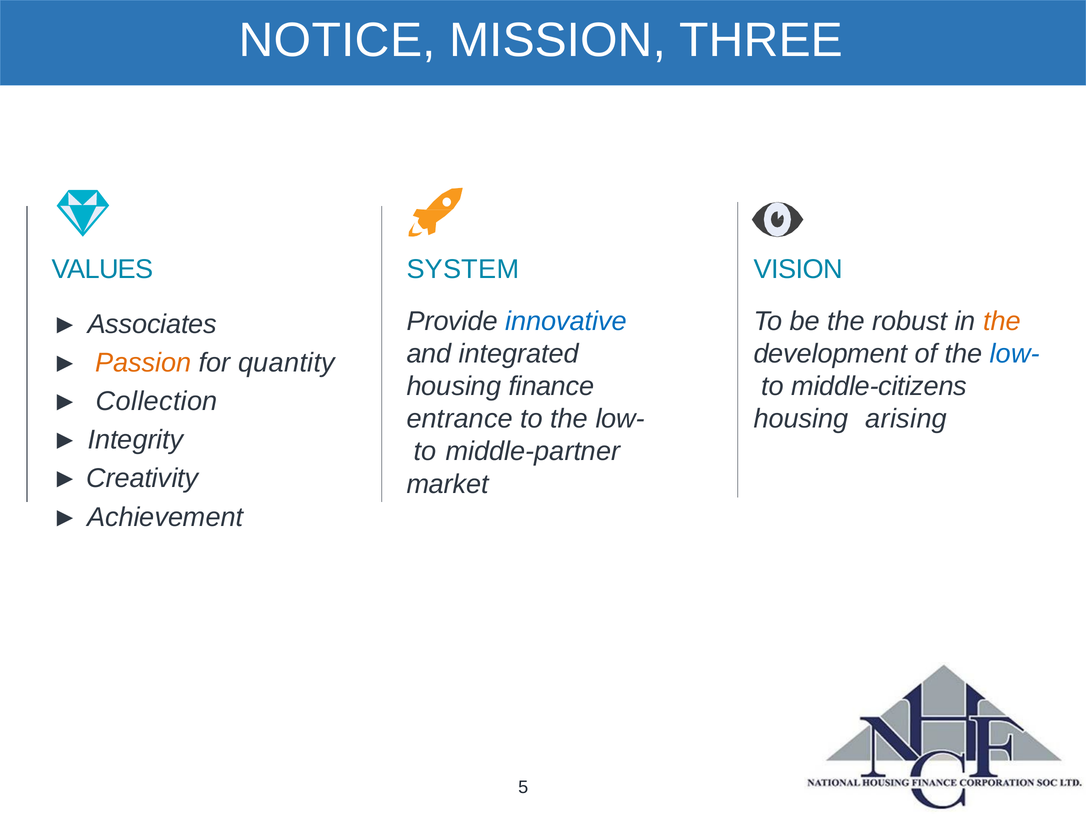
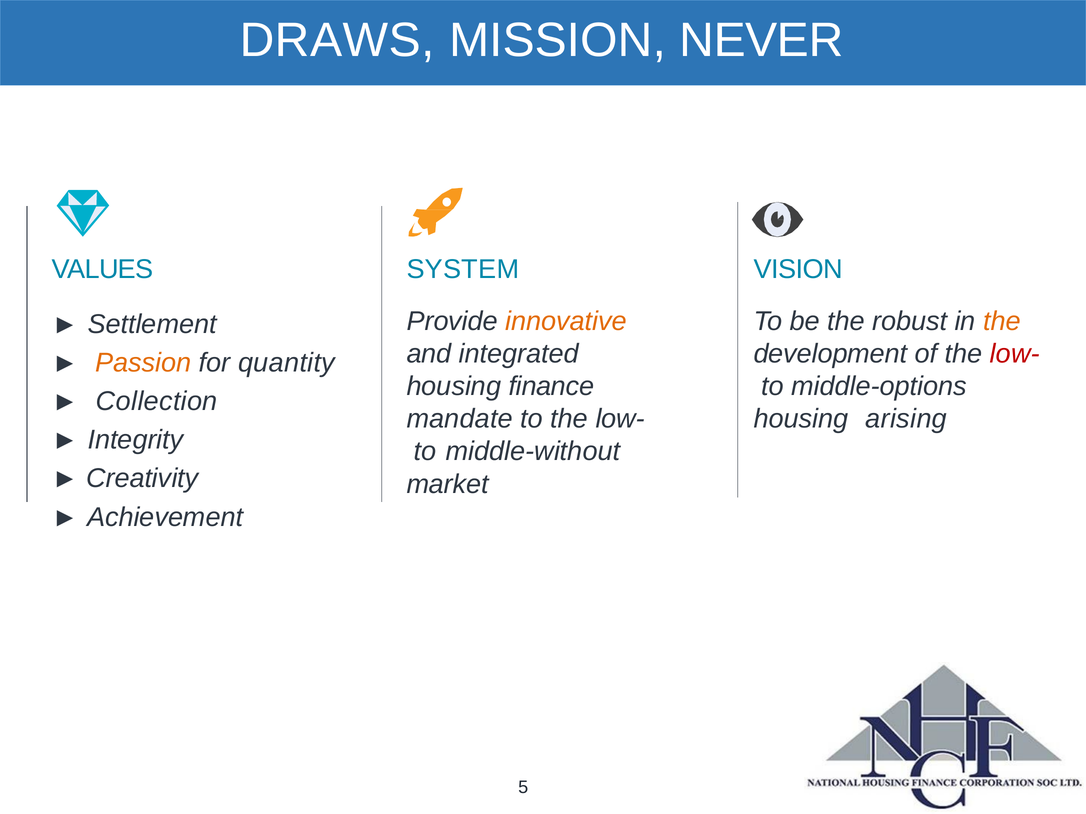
NOTICE: NOTICE -> DRAWS (337, 41)
THREE: THREE -> NEVER (761, 41)
innovative colour: blue -> orange (566, 322)
Associates: Associates -> Settlement (152, 325)
low- colour: blue -> red (1015, 354)
middle-citizens: middle-citizens -> middle-options (879, 387)
entrance: entrance -> mandate (460, 419)
middle-partner: middle-partner -> middle-without (533, 452)
